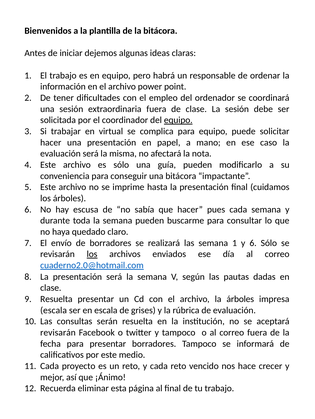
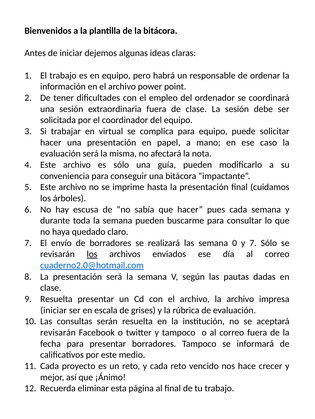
equipo underline: present -> none (178, 120)
semana 1: 1 -> 0 (235, 244)
y 6: 6 -> 7 (253, 244)
la árboles: árboles -> archivo (240, 300)
escala: escala -> iniciar (54, 311)
